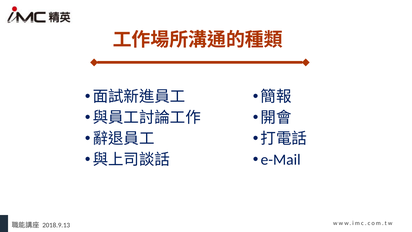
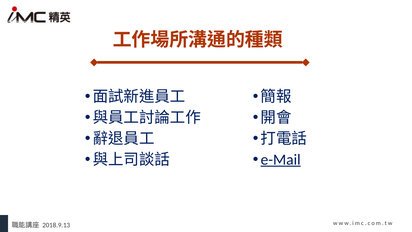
e-Mail underline: none -> present (281, 159)
